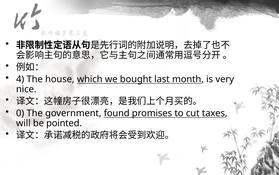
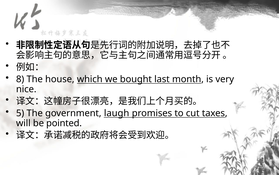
4: 4 -> 8 (20, 79)
0: 0 -> 5 (20, 113)
found: found -> laugh (117, 113)
